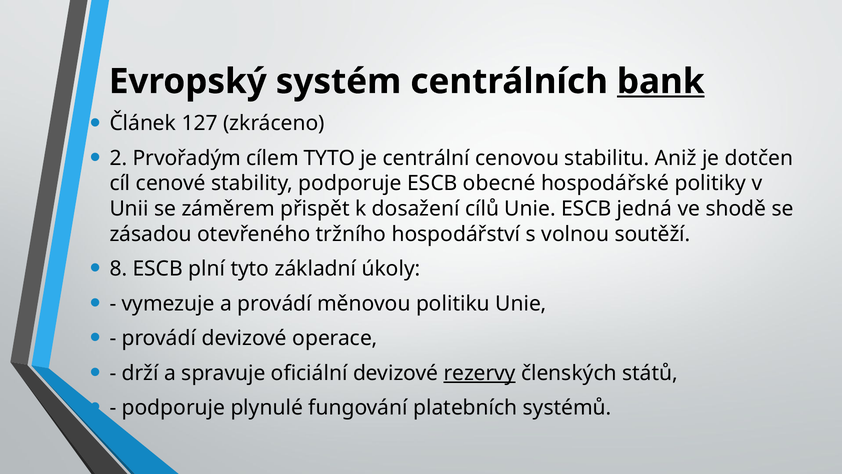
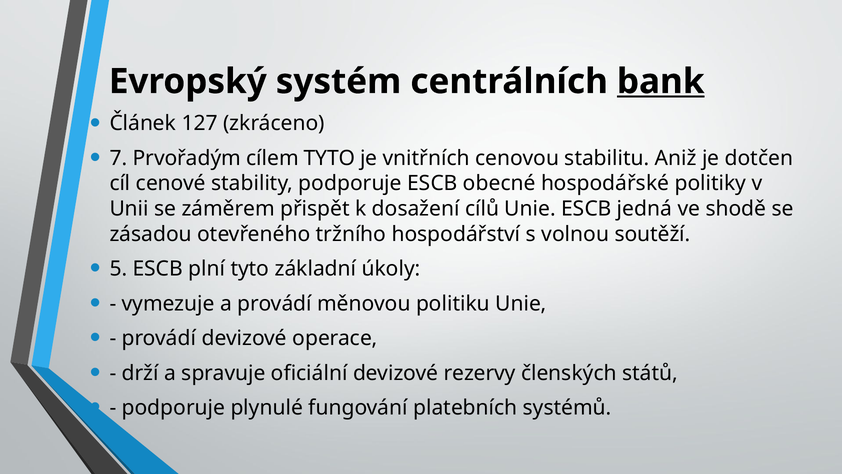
2: 2 -> 7 (118, 158)
centrální: centrální -> vnitřních (426, 158)
8: 8 -> 5 (118, 269)
rezervy underline: present -> none (480, 373)
